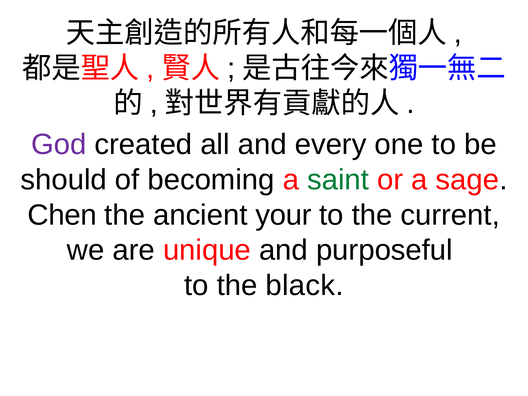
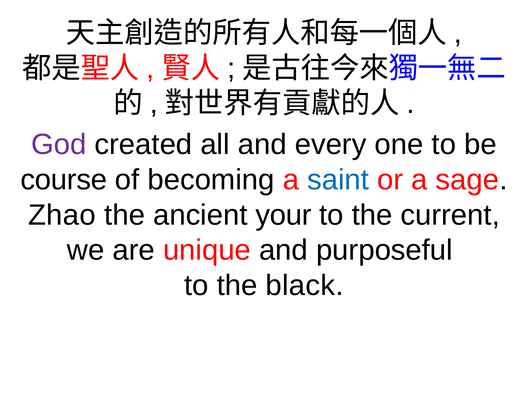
should: should -> course (64, 180)
saint colour: green -> blue (338, 180)
Chen: Chen -> Zhao (62, 215)
